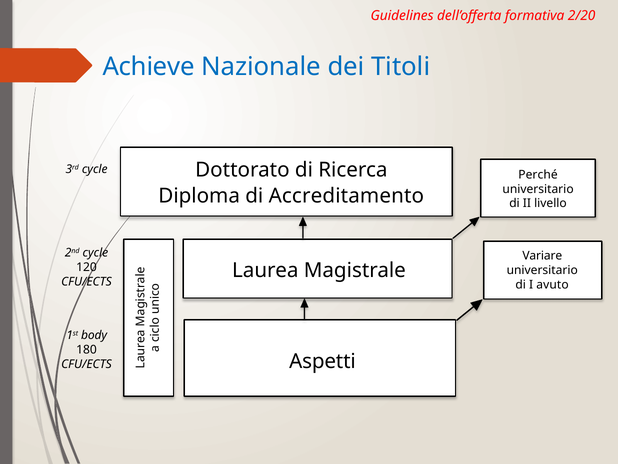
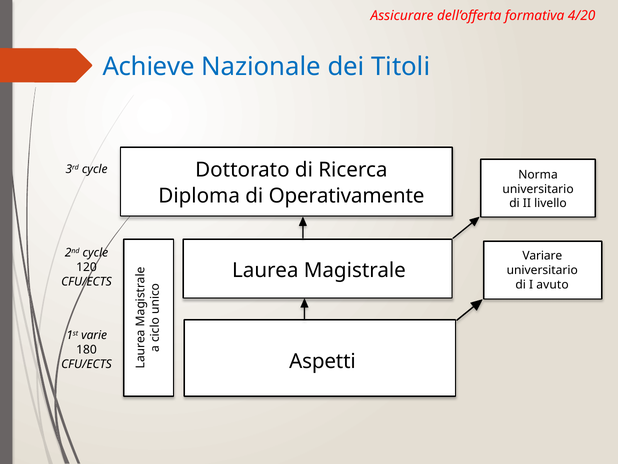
Guidelines: Guidelines -> Assicurare (402, 16)
2/20: 2/20 -> 4/20 (582, 16)
Perché: Perché -> Norma (538, 174)
Accreditamento: Accreditamento -> Operativamente (347, 196)
body: body -> varie (94, 335)
